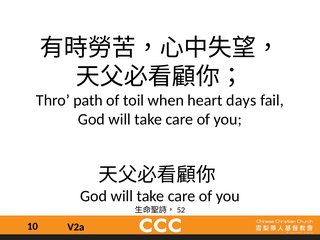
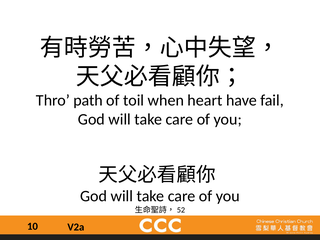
days: days -> have (241, 100)
